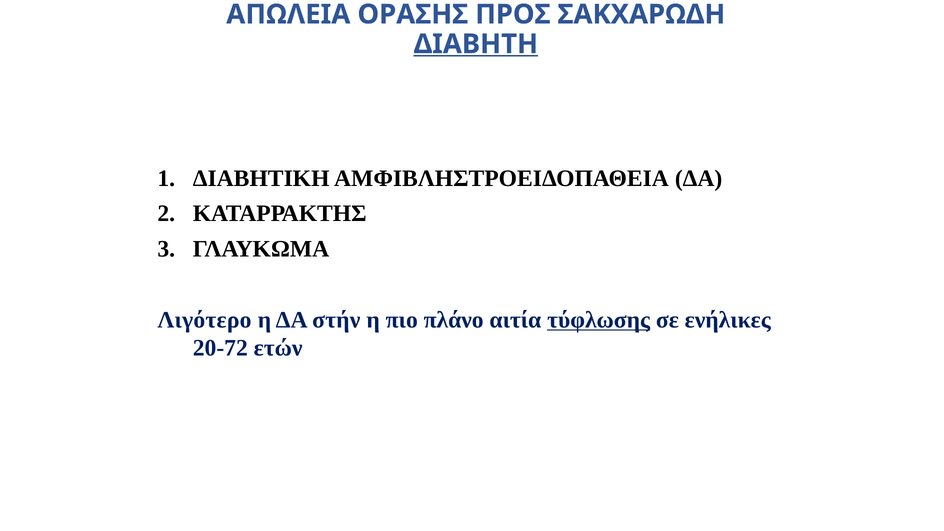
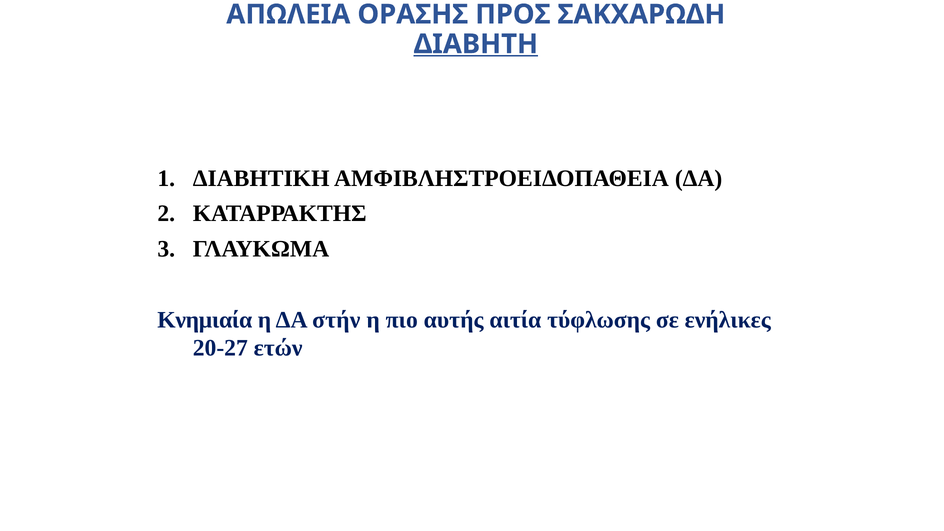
Λιγότερο: Λιγότερο -> Κνημιαία (205, 320)
πλάνο: πλάνο -> αυτής (454, 320)
τύφλωσης underline: present -> none (599, 320)
20-72: 20-72 -> 20-27 (220, 348)
